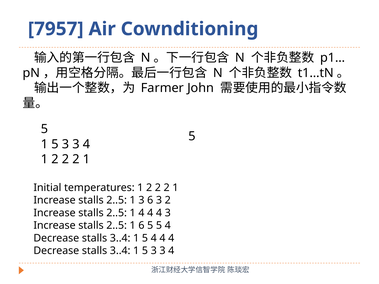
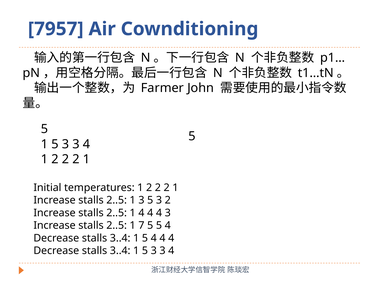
3 6: 6 -> 5 (150, 200)
1 6: 6 -> 7 (141, 226)
